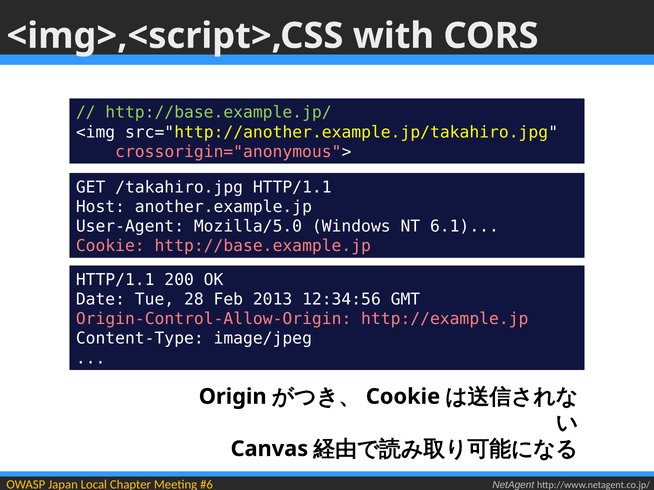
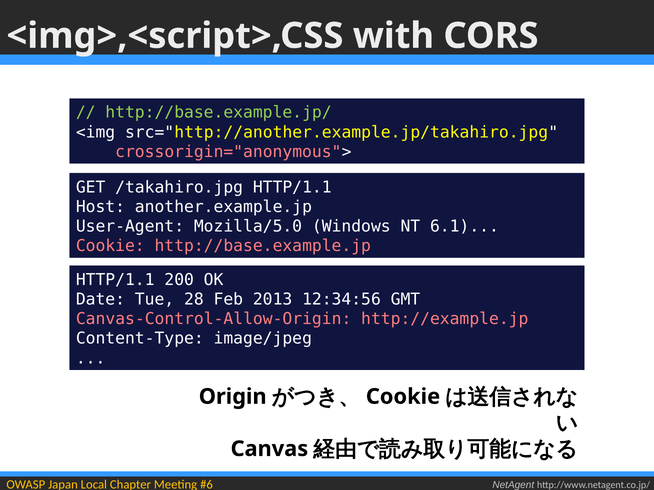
Origin-Control-Allow-Origin: Origin-Control-Allow-Origin -> Canvas-Control-Allow-Origin (214, 319)
